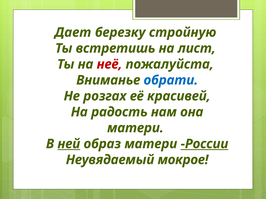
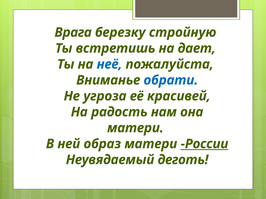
Дает: Дает -> Врага (73, 32)
лист: лист -> дает (197, 48)
неё colour: red -> blue (109, 64)
розгах: розгах -> угроза (105, 96)
ней underline: present -> none (69, 144)
мокрое: мокрое -> деготь (183, 160)
